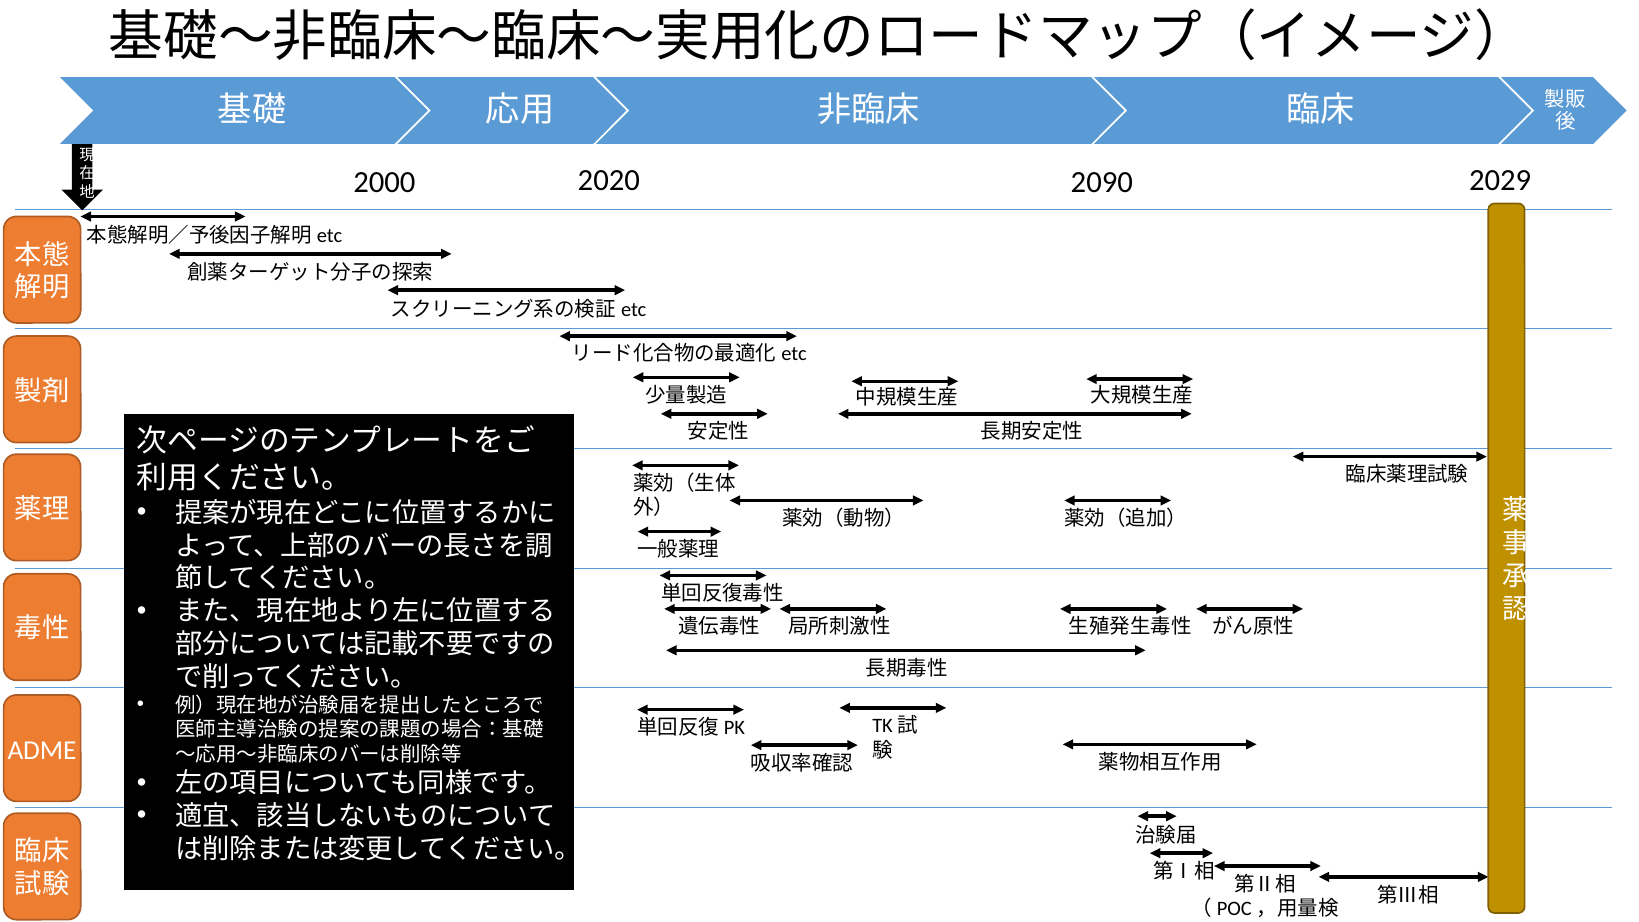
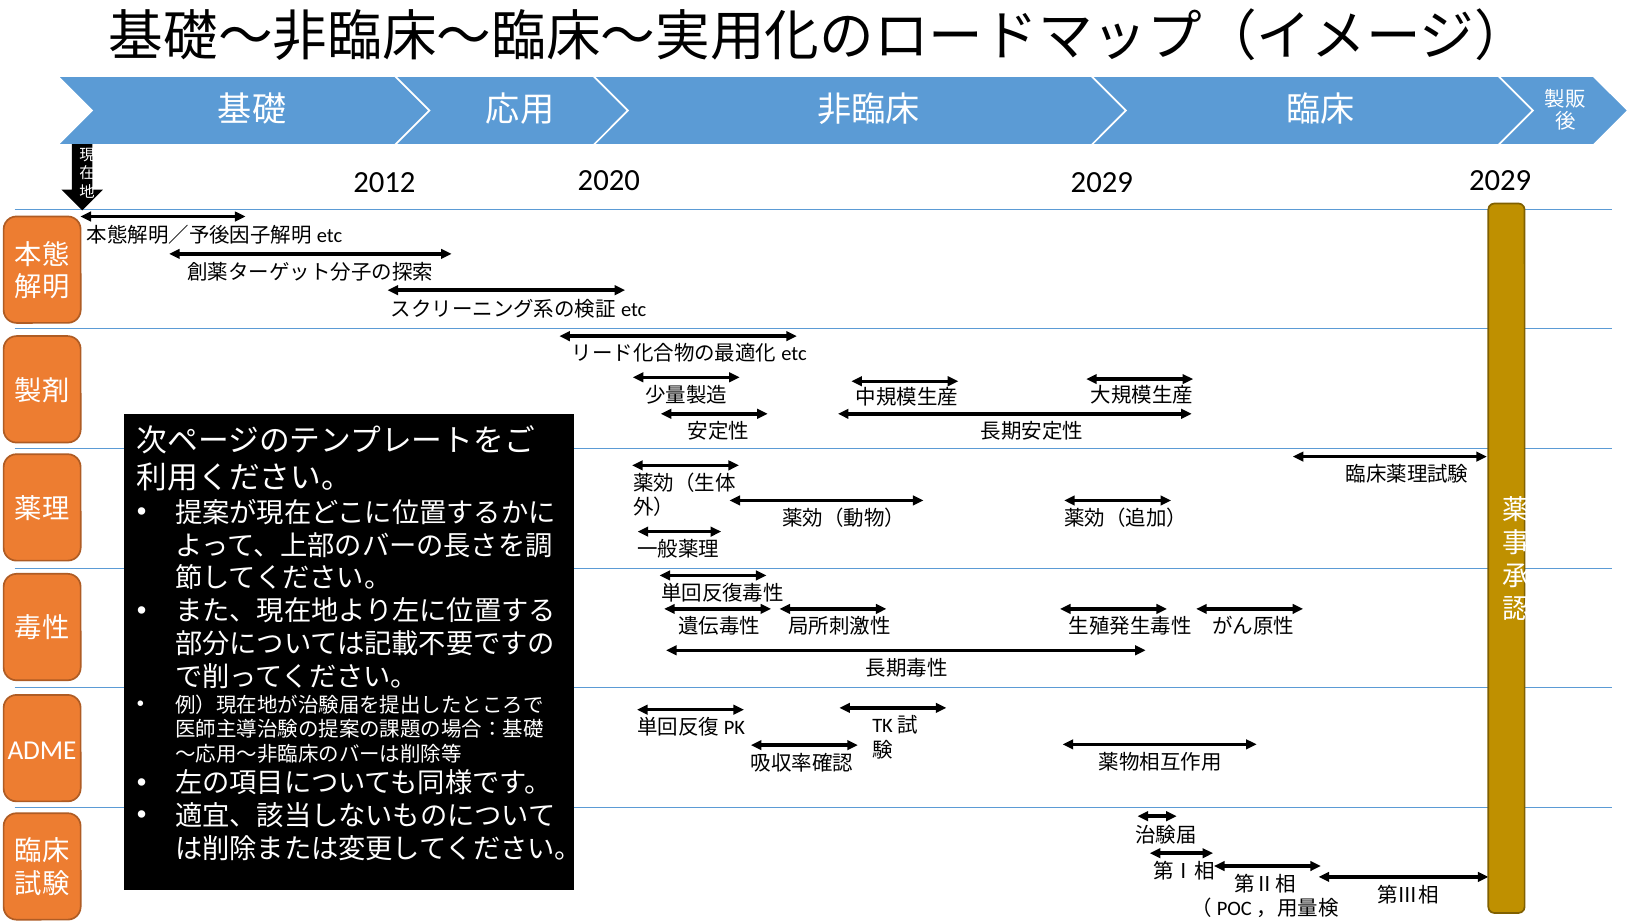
2000: 2000 -> 2012 (384, 183)
2020 2090: 2090 -> 2029 (1102, 182)
